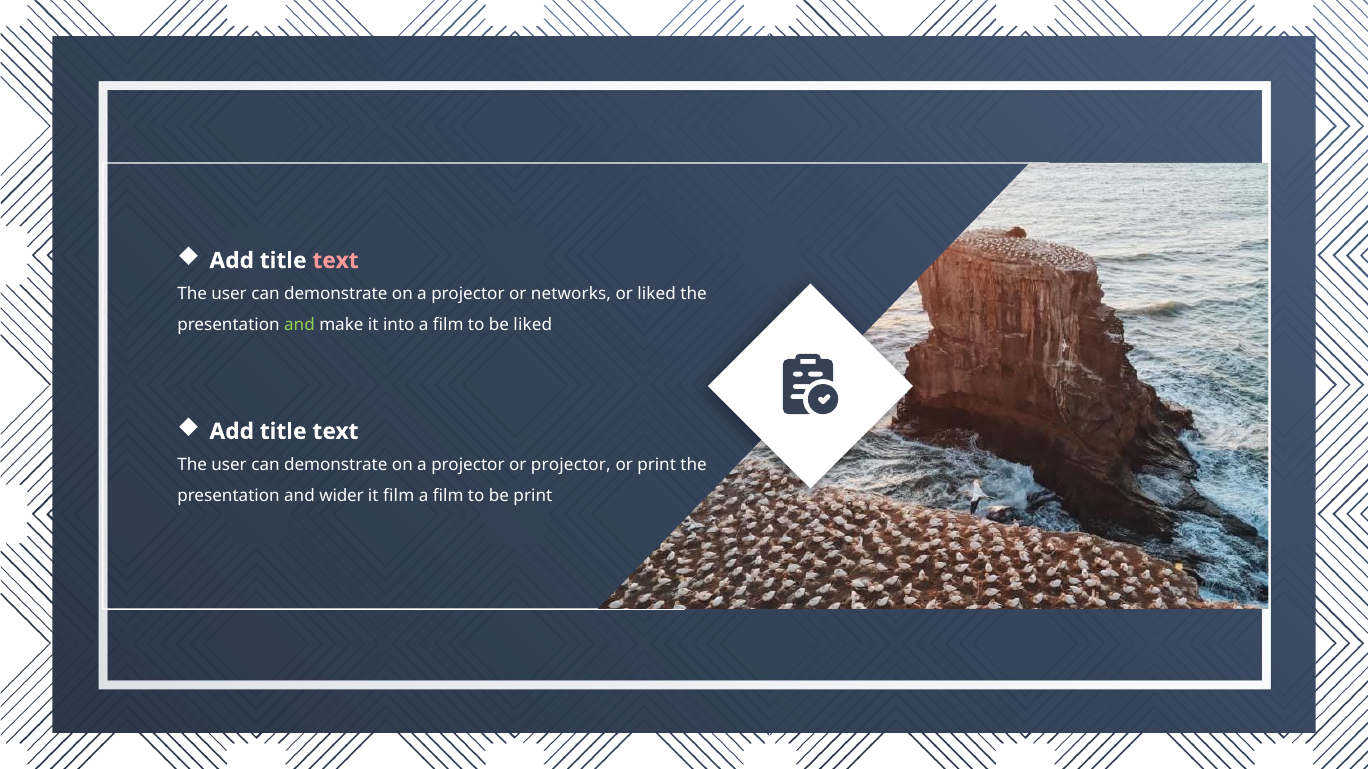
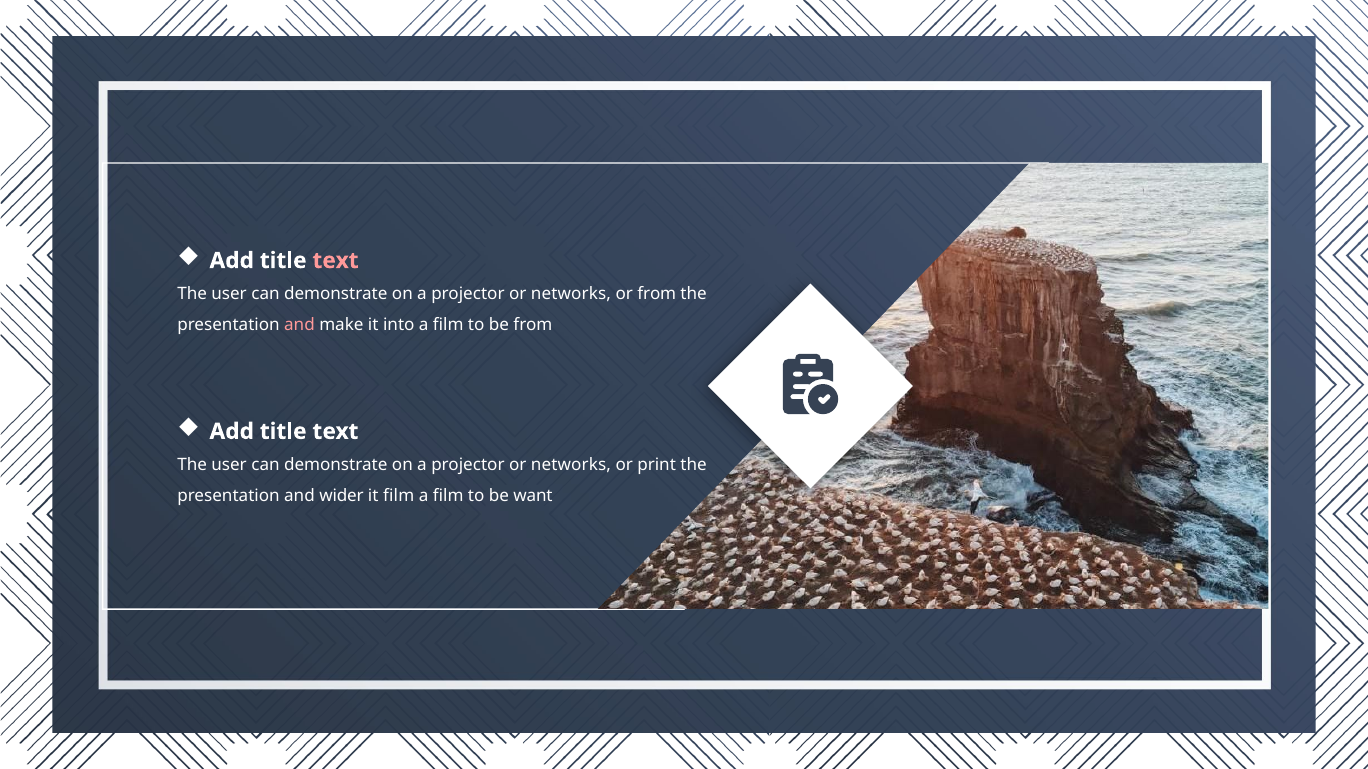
or liked: liked -> from (657, 295)
and colour: light green -> pink (299, 325)
be liked: liked -> from (533, 325)
projector: projector -> networks (571, 465)
be print: print -> want (533, 496)
